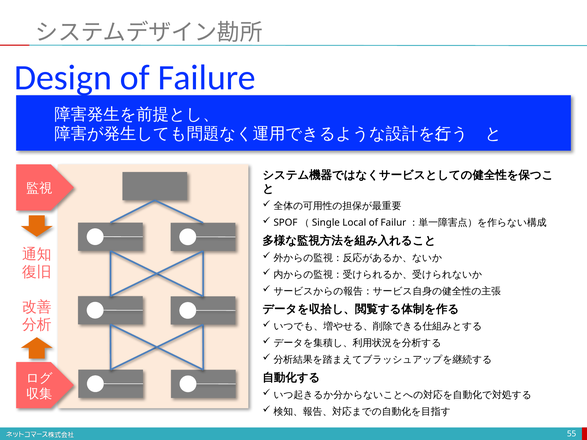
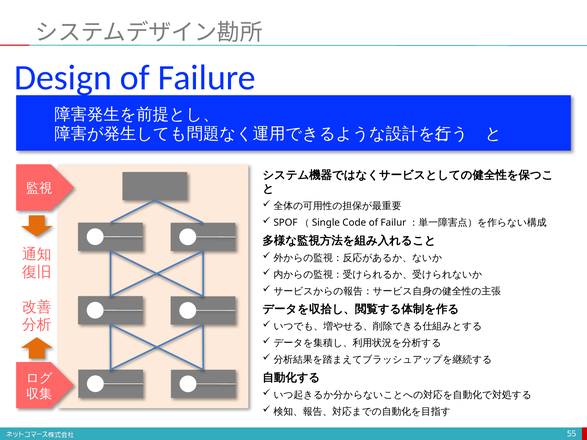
Local: Local -> Code (354, 223)
